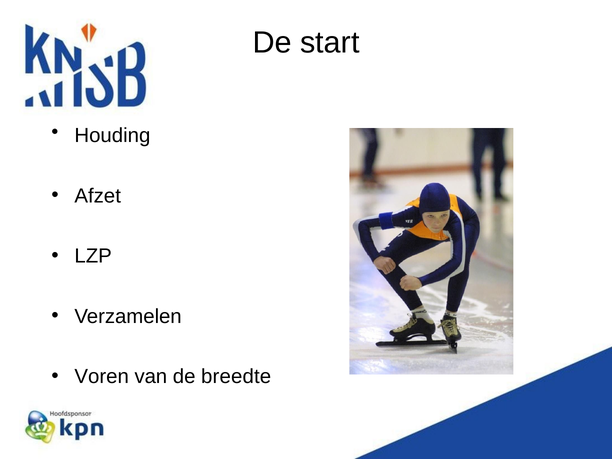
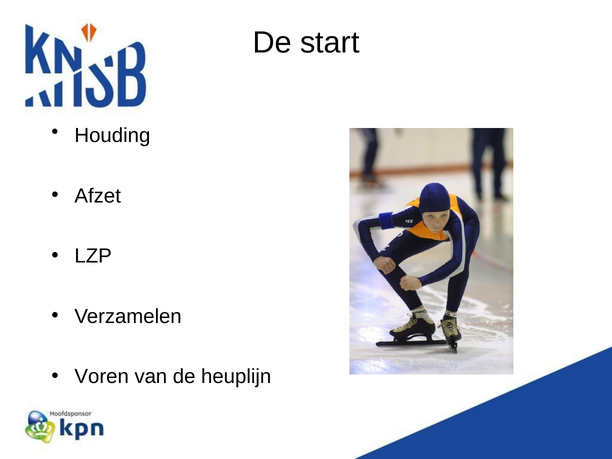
breedte: breedte -> heuplijn (236, 377)
